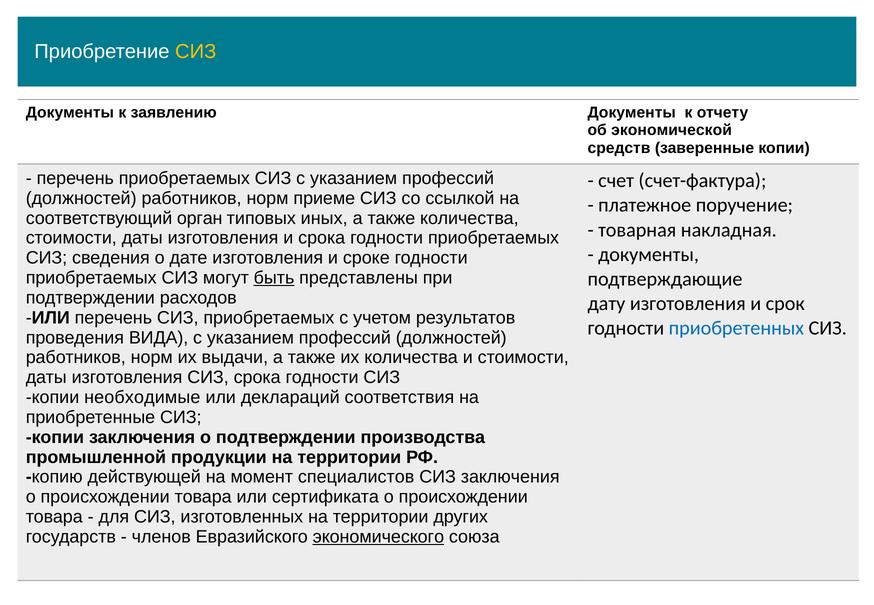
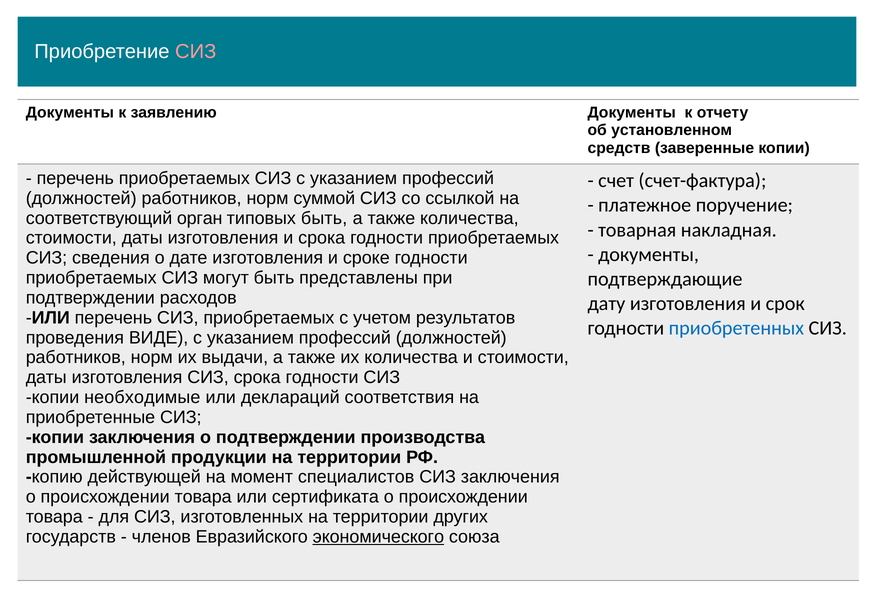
СИЗ colour: yellow -> pink (196, 51)
экономической: экономической -> установленном (672, 130)
приеме: приеме -> суммой (324, 198)
типовых иных: иных -> быть (324, 218)
быть underline: present -> none (274, 278)
ВИДА: ВИДА -> ВИДЕ (159, 338)
